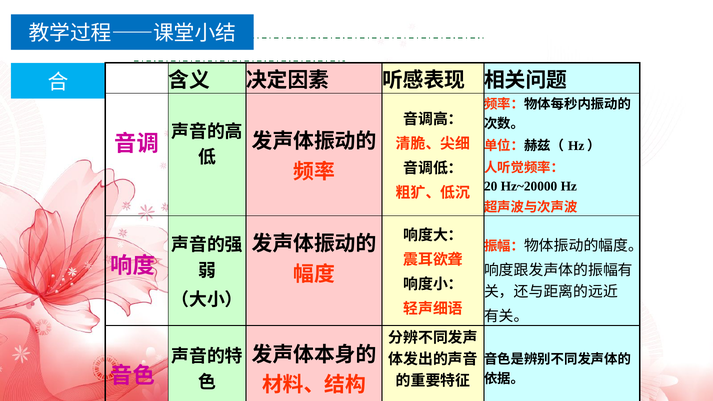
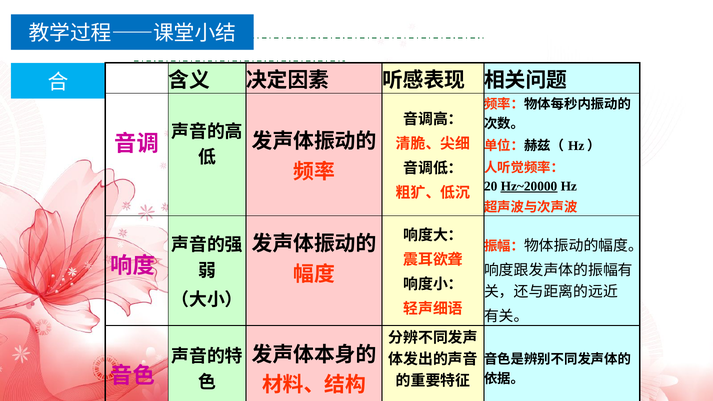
Hz~20000 underline: none -> present (529, 186)
